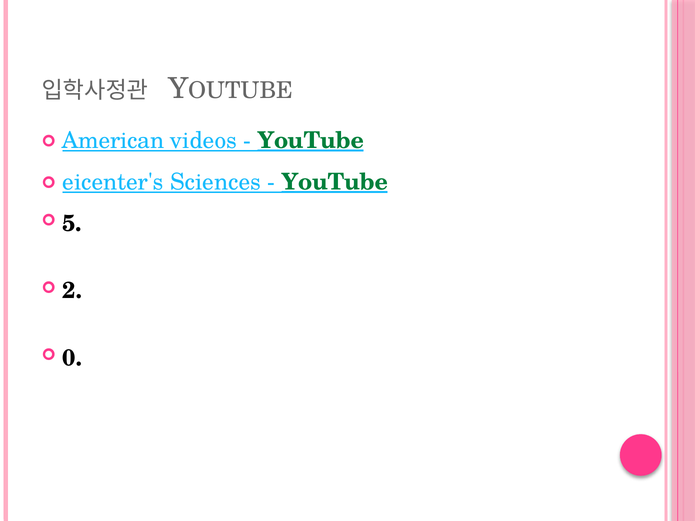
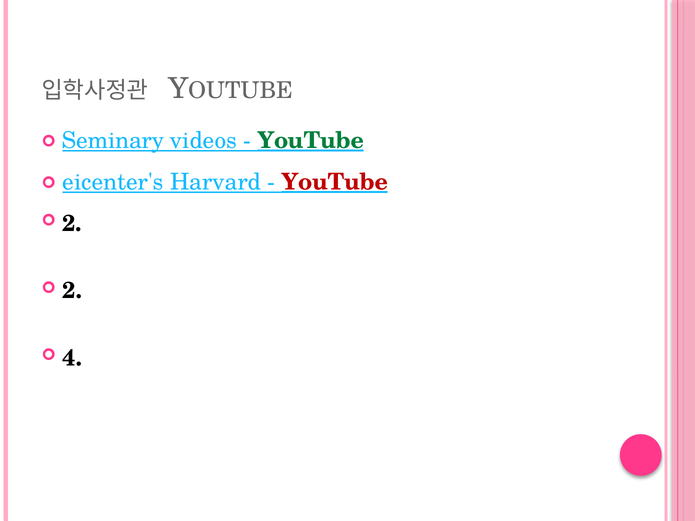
American: American -> Seminary (113, 141)
Sciences: Sciences -> Harvard (216, 182)
YouTube colour: green -> red (335, 182)
5: 5 -> 2 (72, 224)
0: 0 -> 4 (72, 358)
